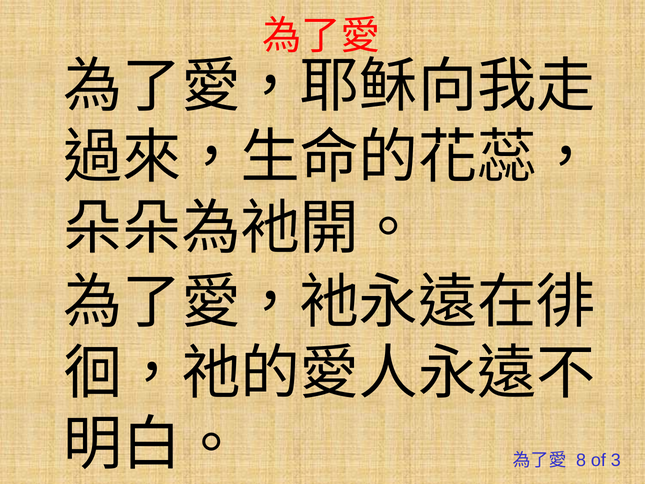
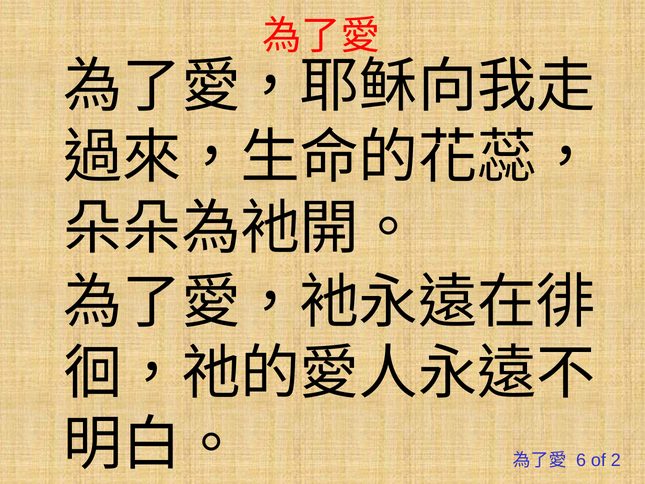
8: 8 -> 6 (581, 460)
3: 3 -> 2 (616, 460)
